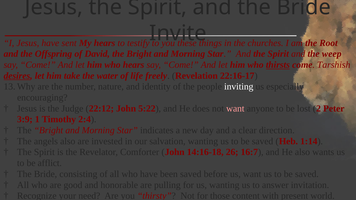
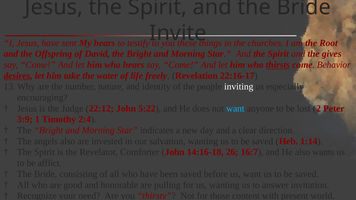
weep: weep -> gives (332, 54)
Tarshish: Tarshish -> Behavior (334, 65)
want colour: pink -> light blue (235, 109)
